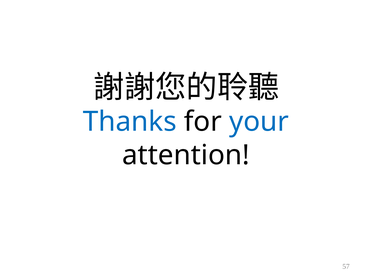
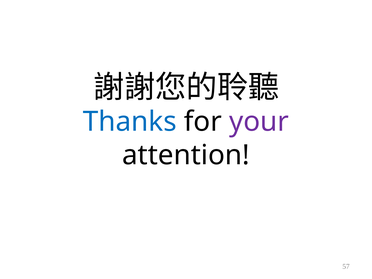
your colour: blue -> purple (259, 122)
